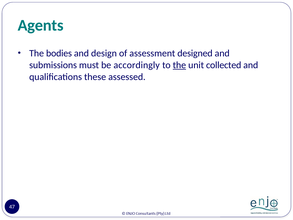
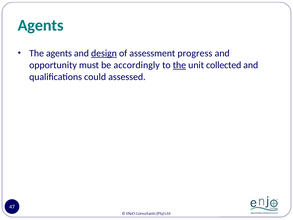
The bodies: bodies -> agents (59, 53)
design underline: none -> present (104, 53)
designed: designed -> progress (195, 53)
submissions: submissions -> opportunity (53, 65)
these: these -> could (95, 77)
